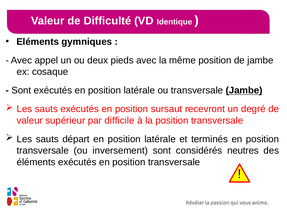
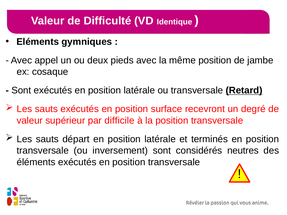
transversale Jambe: Jambe -> Retard (244, 91)
sursaut: sursaut -> surface (167, 109)
